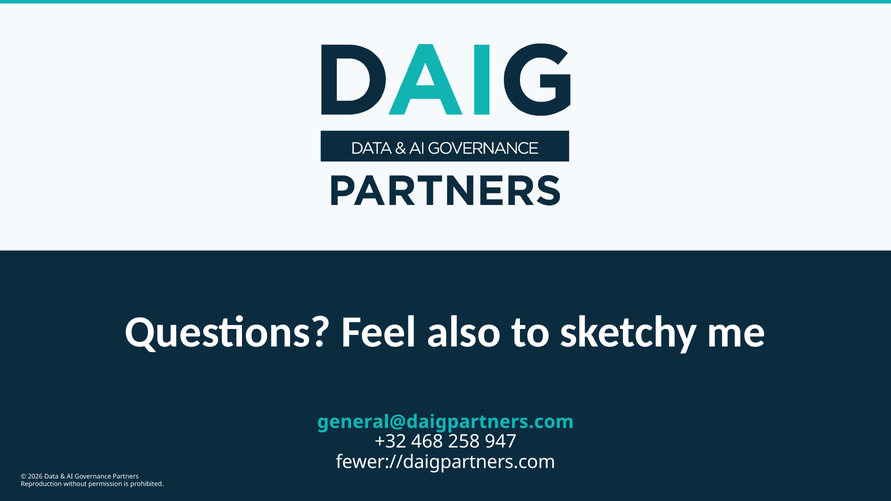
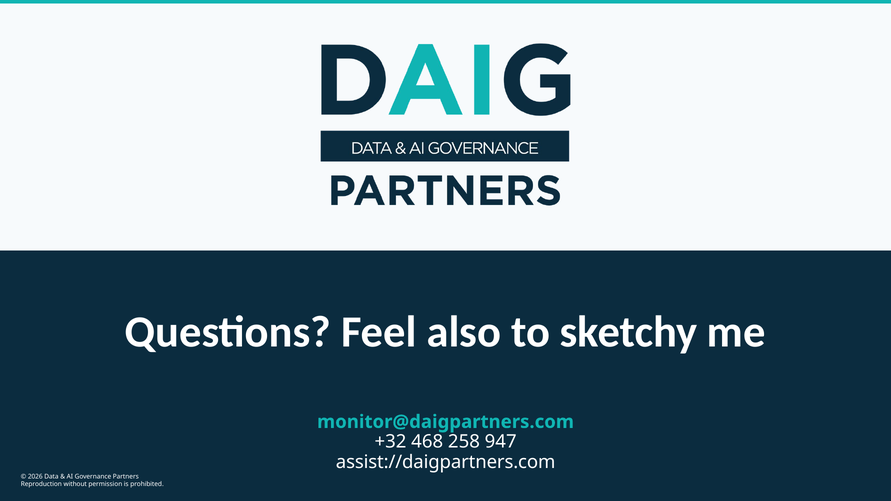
general@daigpartners.com: general@daigpartners.com -> monitor@daigpartners.com (446, 422)
fewer://daigpartners.com: fewer://daigpartners.com -> assist://daigpartners.com (446, 462)
